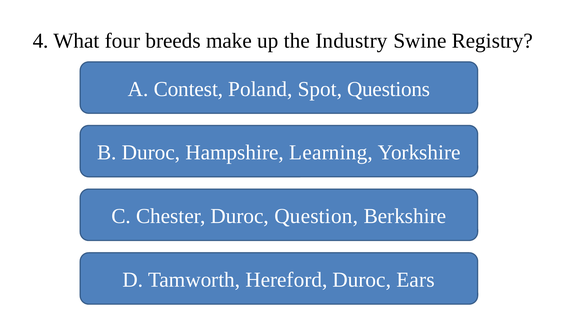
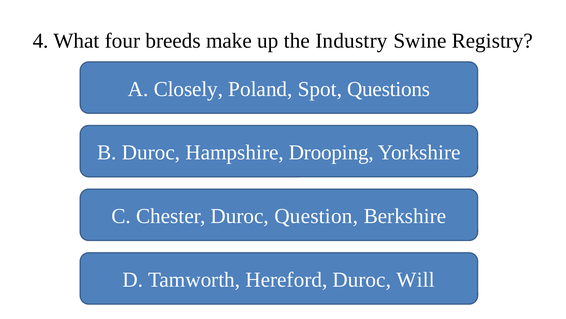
Contest: Contest -> Closely (188, 89)
Learning: Learning -> Drooping (331, 152)
Ears: Ears -> Will (416, 279)
